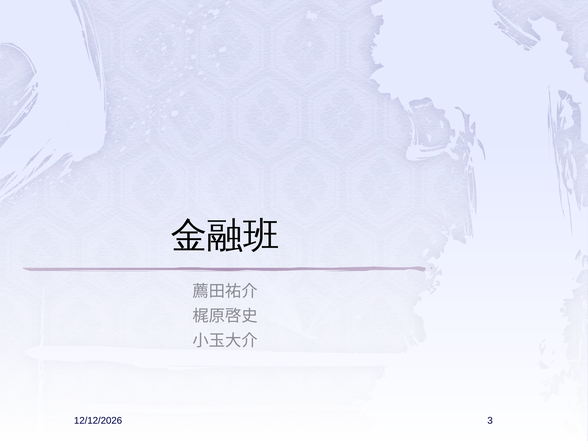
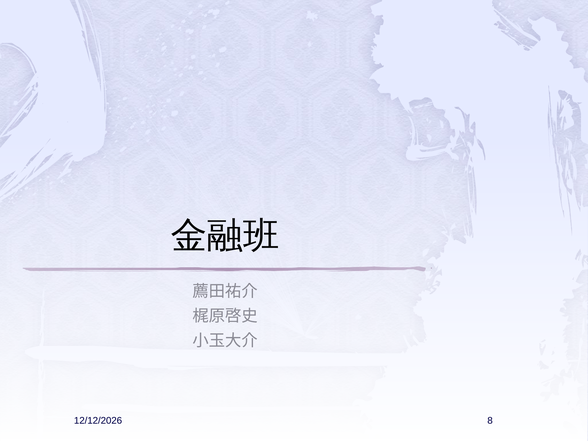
3: 3 -> 8 (490, 420)
